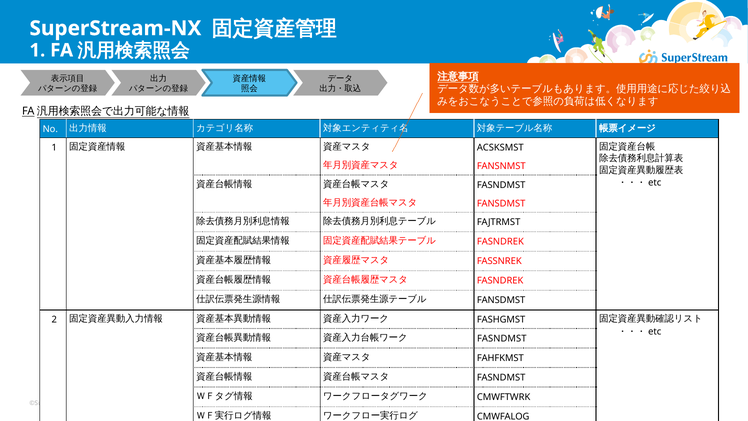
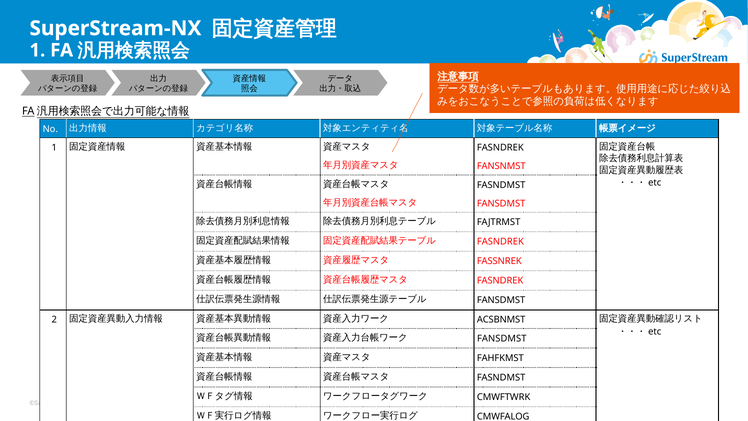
ACSKSMST: ACSKSMST -> FASNDREK (500, 148)
FASHGMST: FASHGMST -> ACSBNMST (501, 320)
FASNDMST: FASNDMST -> FANSDMST (502, 338)
